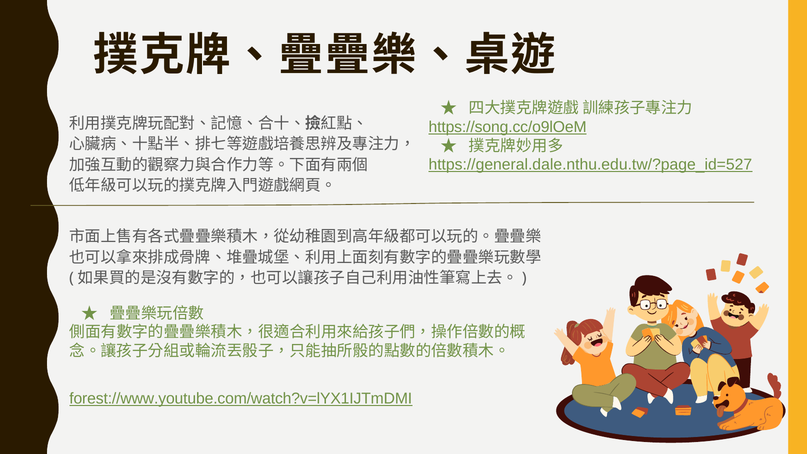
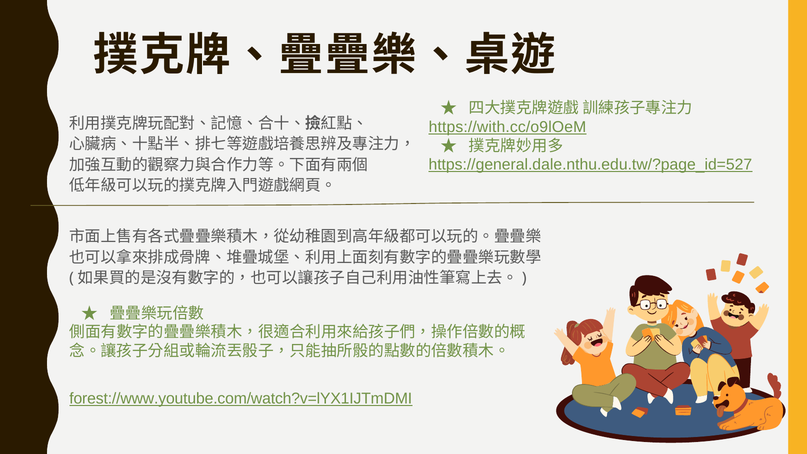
https://song.cc/o9lOeM: https://song.cc/o9lOeM -> https://with.cc/o9lOeM (507, 127)
